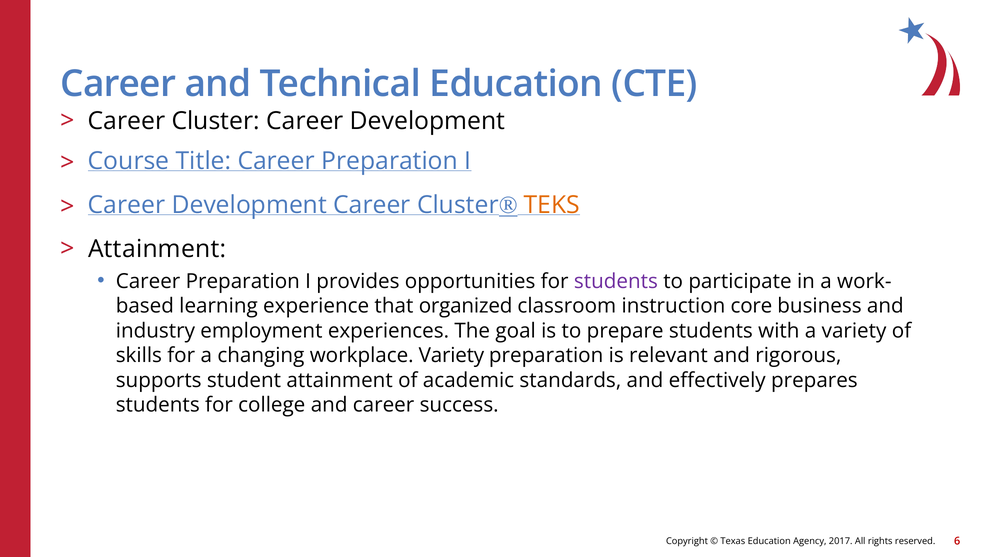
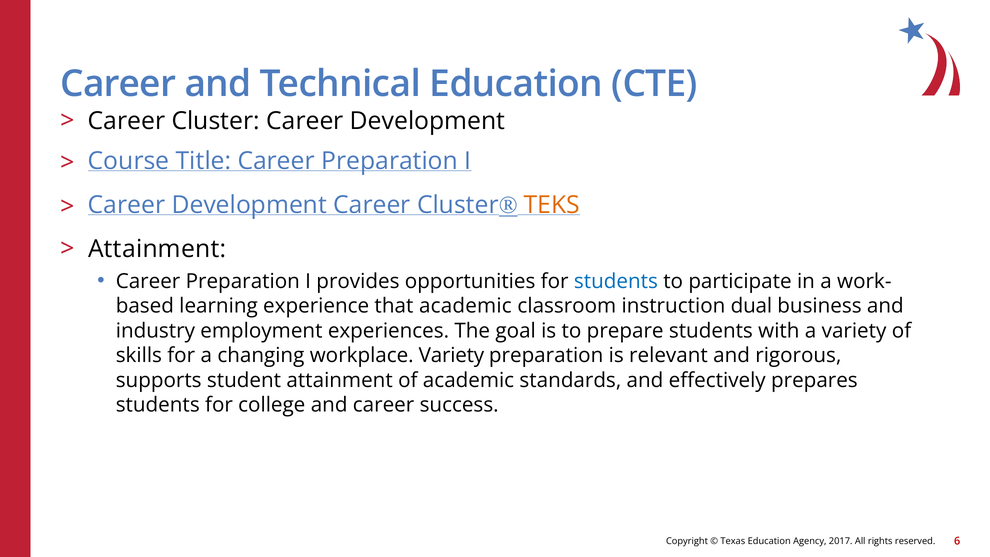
students colour: purple -> blue (616, 281)
that organized: organized -> academic (465, 306)
core: core -> dual (751, 306)
